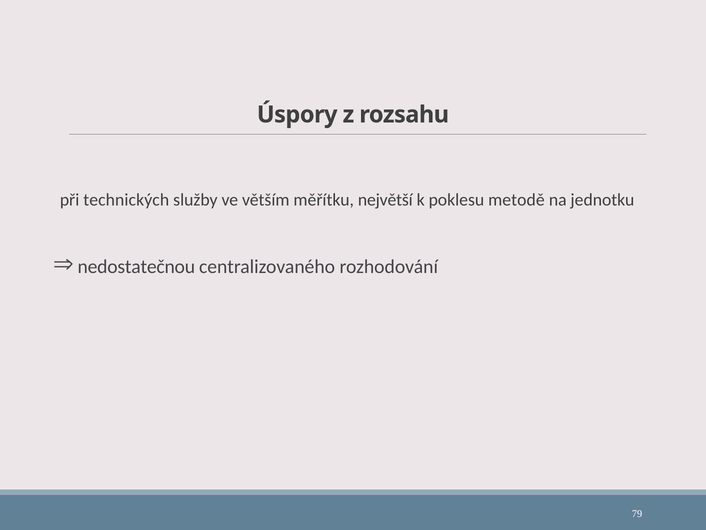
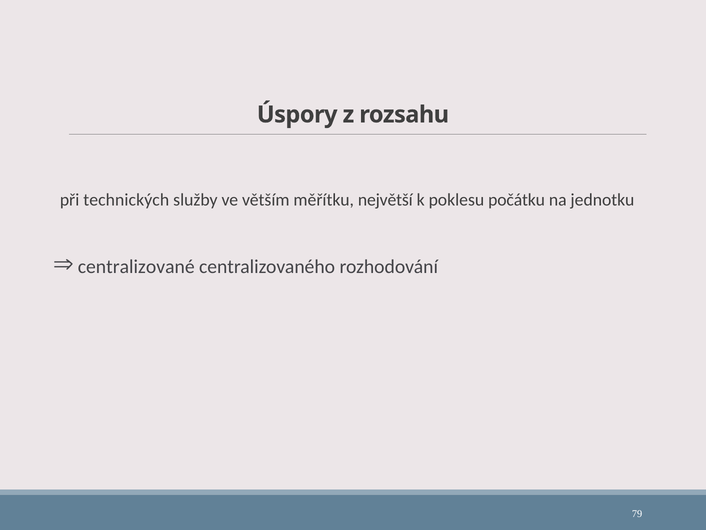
metodě: metodě -> počátku (517, 200)
nedostatečnou: nedostatečnou -> centralizované (136, 267)
